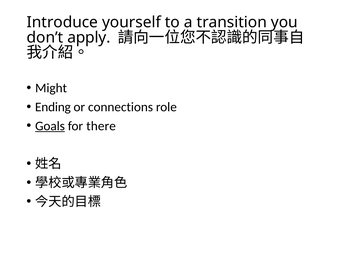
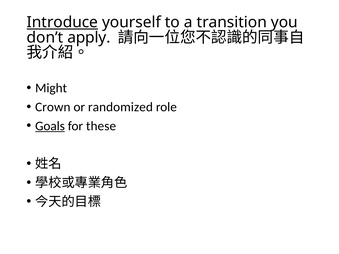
Introduce underline: none -> present (62, 22)
Ending: Ending -> Crown (53, 107)
connections: connections -> randomized (120, 107)
there: there -> these (101, 126)
